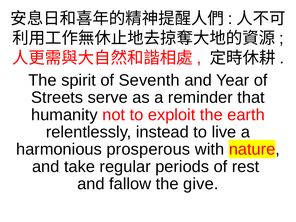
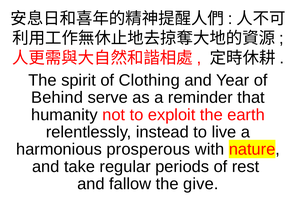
Seventh: Seventh -> Clothing (149, 80)
Streets: Streets -> Behind (57, 98)
